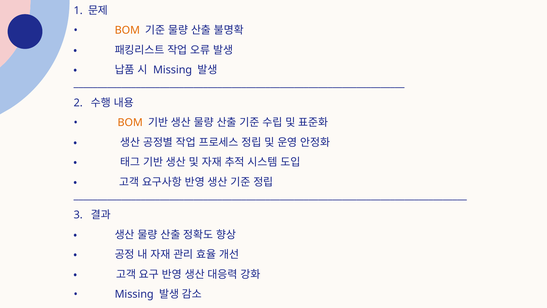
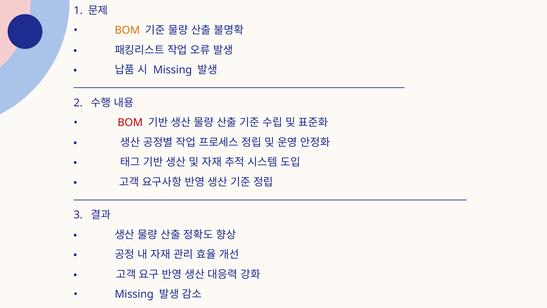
BOM colour: orange -> red (130, 123)
